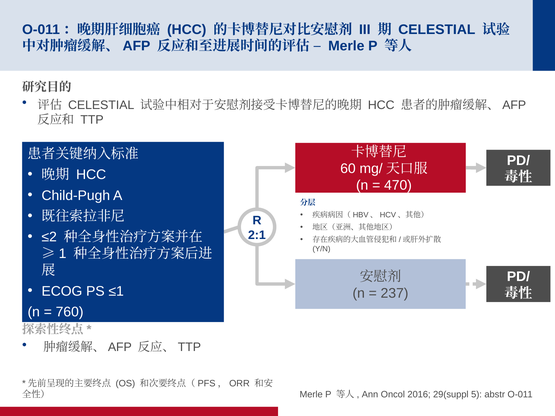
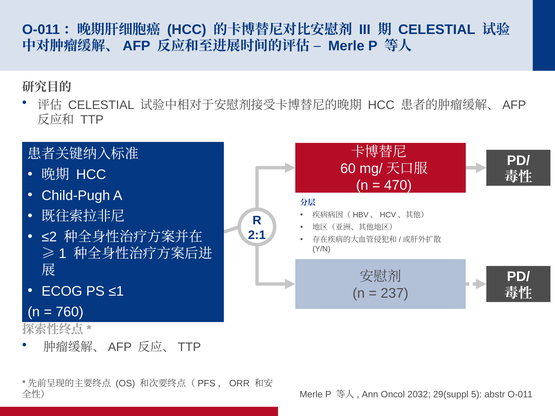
2016: 2016 -> 2032 (419, 395)
